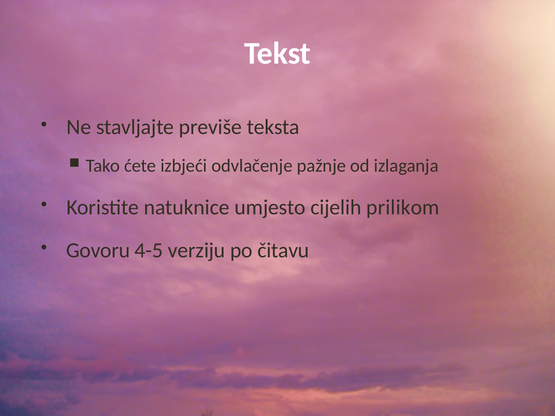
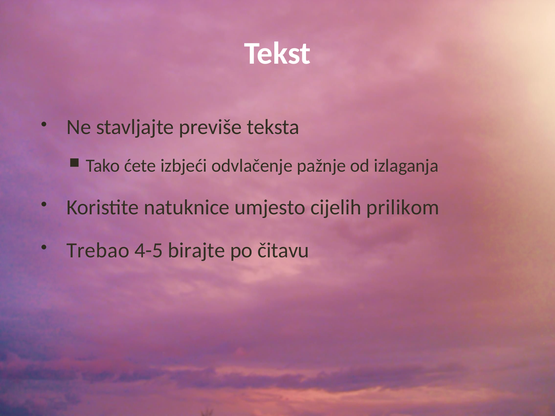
Govoru: Govoru -> Trebao (98, 251)
verziju: verziju -> birajte (197, 251)
